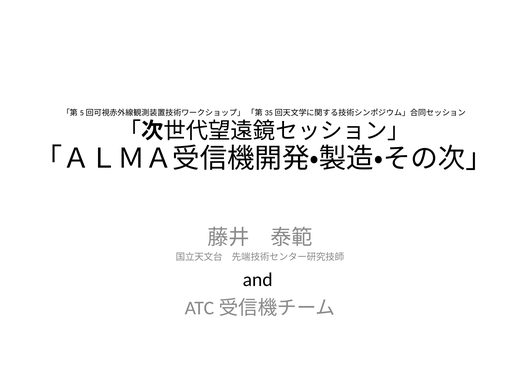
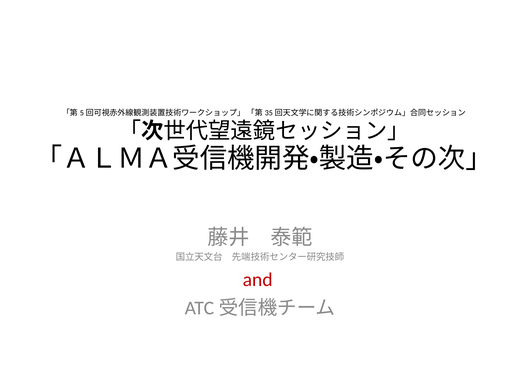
and colour: black -> red (258, 280)
